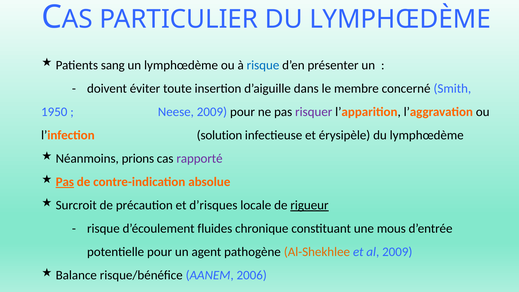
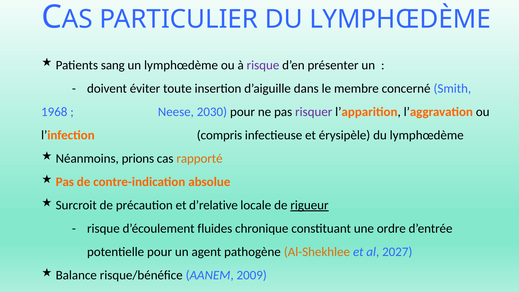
risque colour: blue -> purple (263, 65)
1950: 1950 -> 1968 (54, 112)
Neese 2009: 2009 -> 2030 (212, 112)
solution: solution -> compris (219, 135)
rapporté colour: purple -> orange (199, 158)
Pas underline: present -> none (65, 182)
d’risques: d’risques -> d’relative (213, 205)
mous: mous -> ordre (391, 229)
al 2009: 2009 -> 2027 (397, 252)
2006: 2006 -> 2009 (252, 275)
